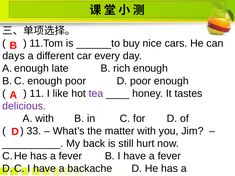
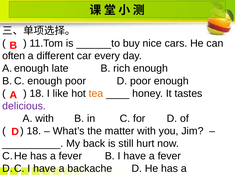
days: days -> often (14, 56)
11: 11 -> 18 (37, 94)
tea colour: purple -> orange (96, 94)
33: 33 -> 18 (34, 131)
